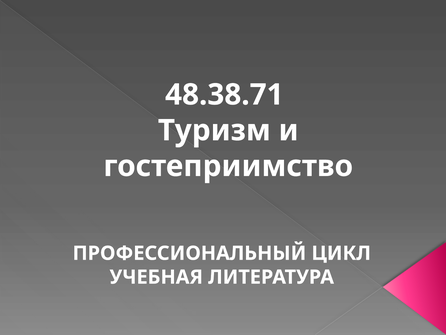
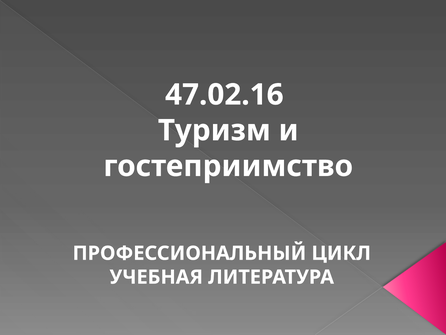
48.38.71: 48.38.71 -> 47.02.16 (224, 95)
